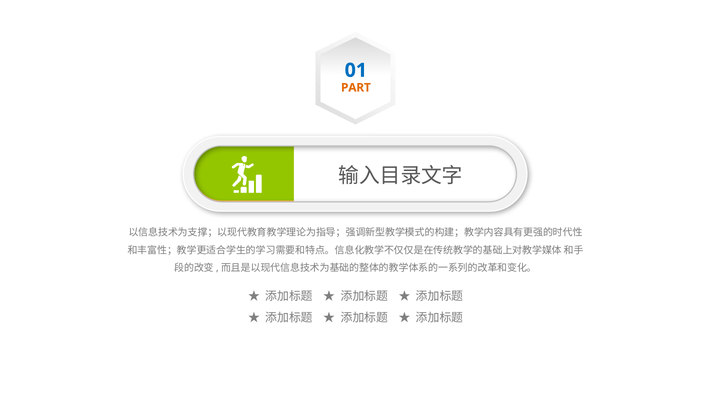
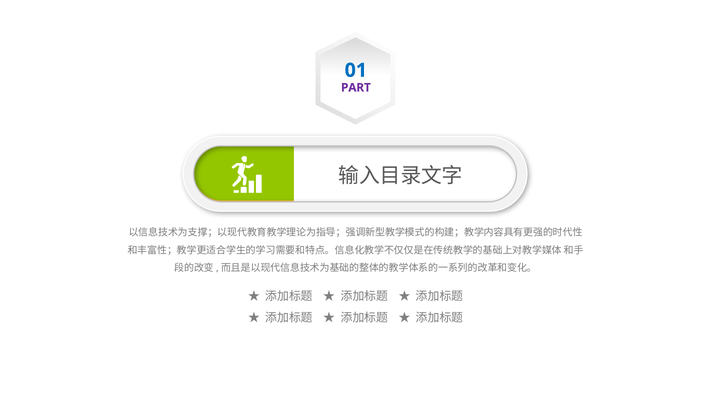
PART colour: orange -> purple (356, 88)
